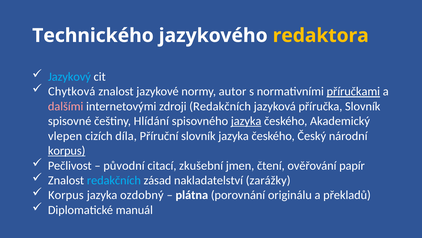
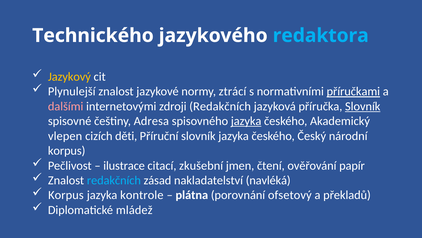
redaktora colour: yellow -> light blue (321, 35)
Jazykový colour: light blue -> yellow (69, 76)
Chytková: Chytková -> Plynulejší (72, 91)
autor: autor -> ztrácí (233, 91)
Slovník underline: none -> present (363, 106)
Hlídání: Hlídání -> Adresa (151, 121)
díla: díla -> děti (126, 136)
korpus underline: present -> none (67, 150)
původní: původní -> ilustrace (124, 165)
zarážky: zarážky -> navléká (268, 180)
ozdobný: ozdobný -> kontrole (142, 195)
originálu: originálu -> ofsetový (290, 195)
manuál: manuál -> mládež (134, 209)
